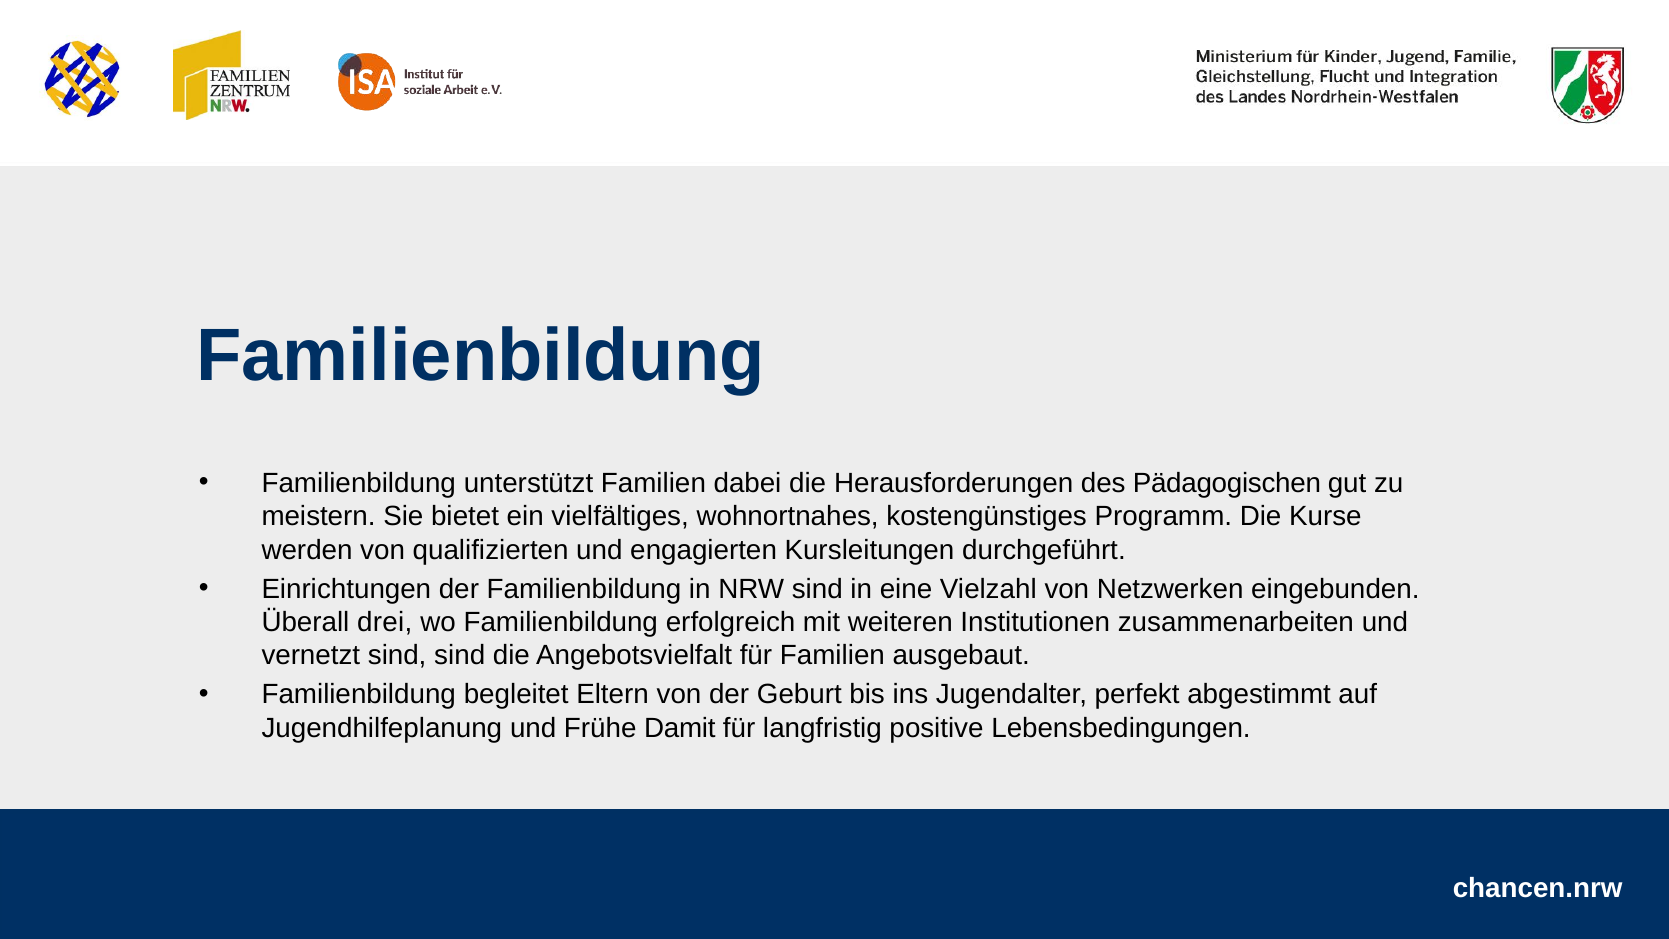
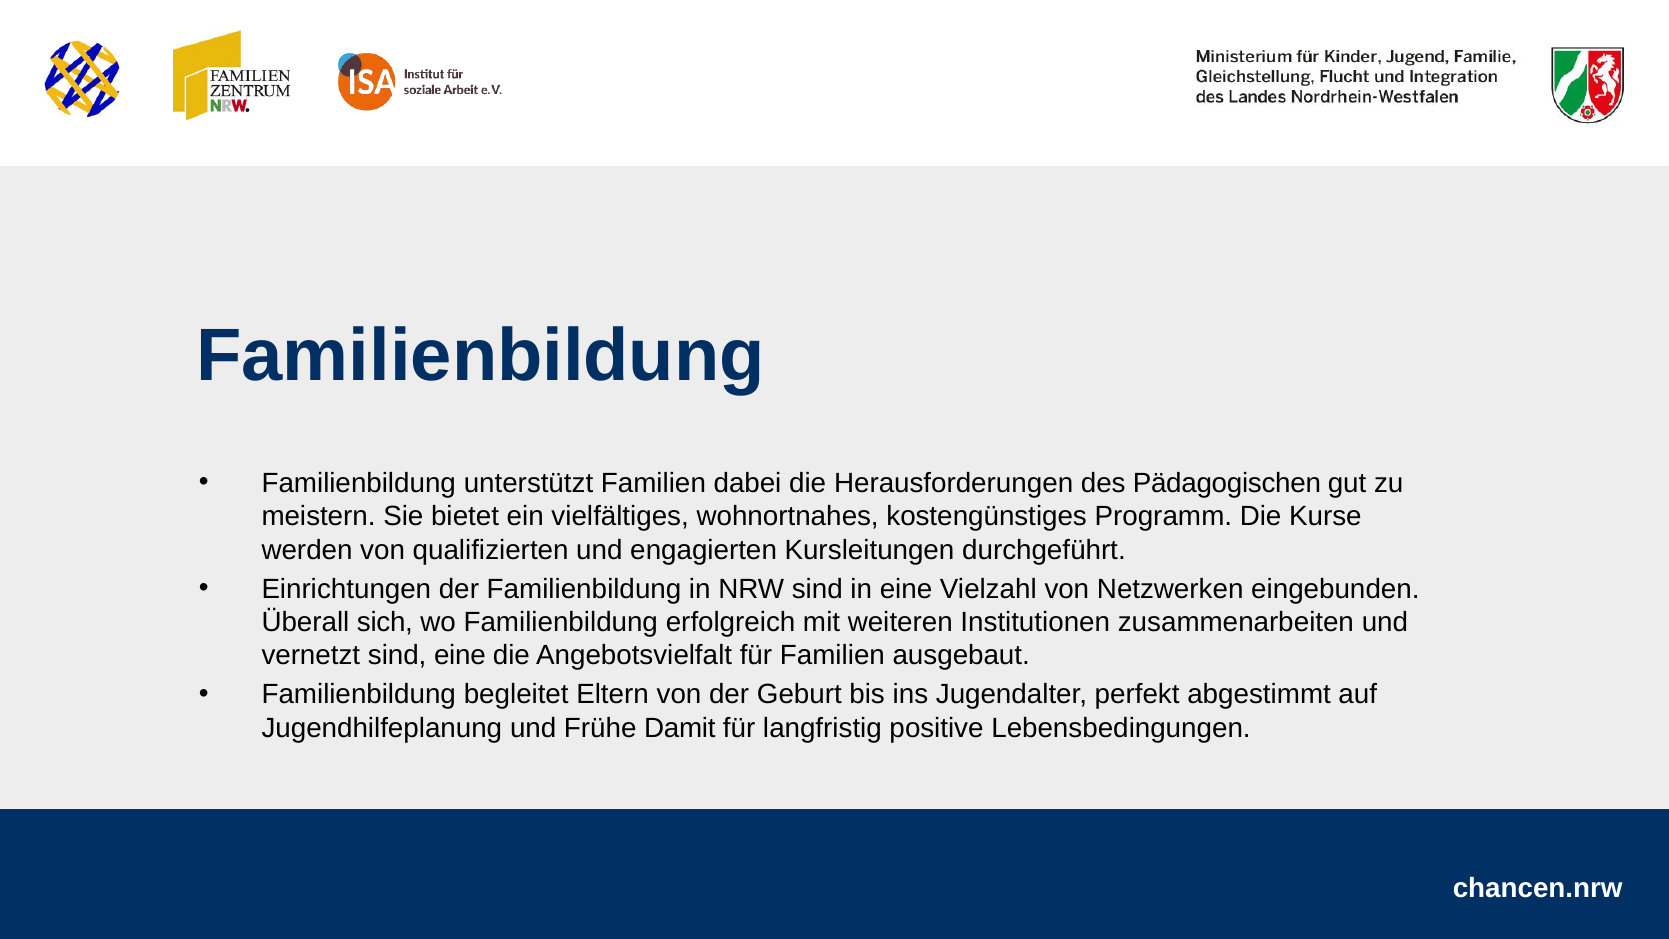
drei: drei -> sich (385, 622)
sind sind: sind -> eine (460, 656)
